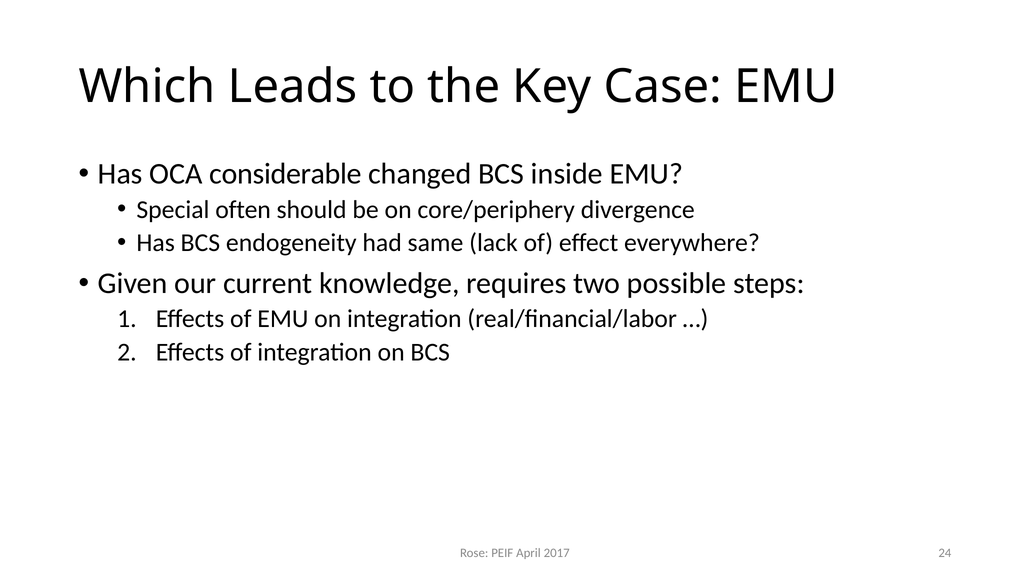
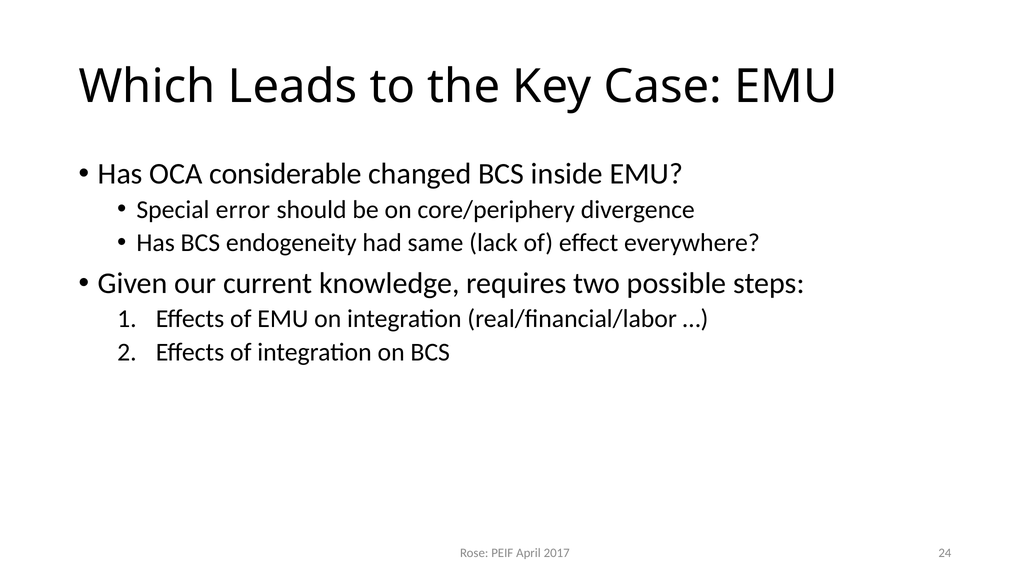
often: often -> error (243, 210)
